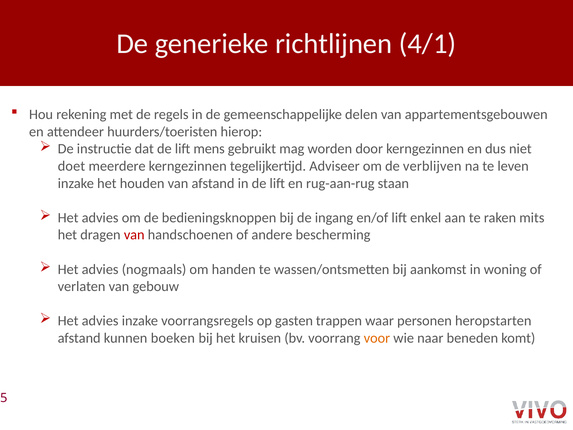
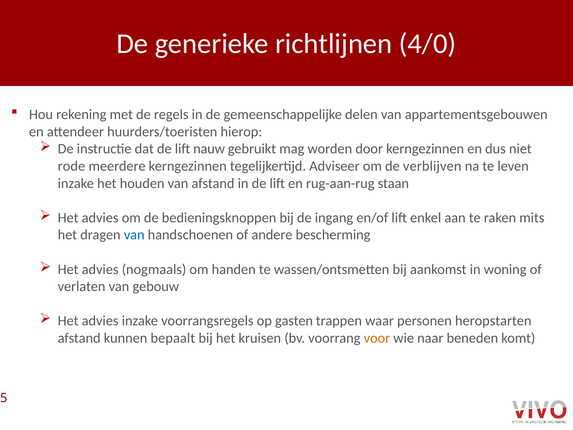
4/1: 4/1 -> 4/0 (427, 44)
mens: mens -> nauw (209, 149)
doet: doet -> rode (71, 166)
van colour: red -> blue (134, 235)
boeken: boeken -> bepaalt (173, 338)
